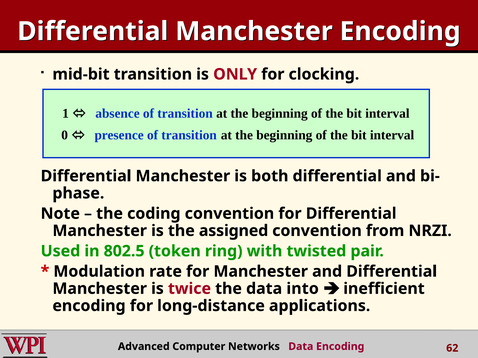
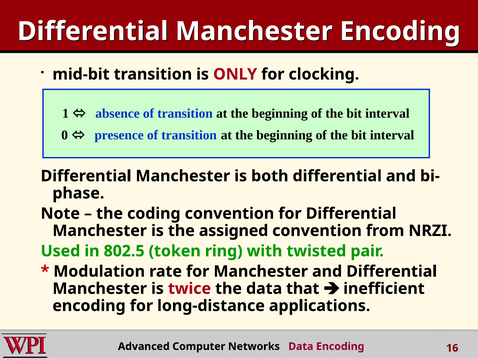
into: into -> that (303, 289)
62: 62 -> 16 (452, 349)
